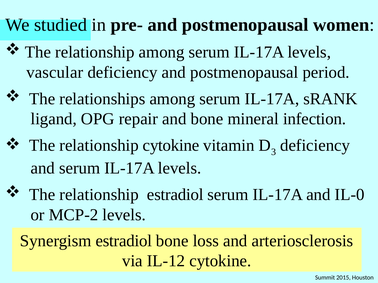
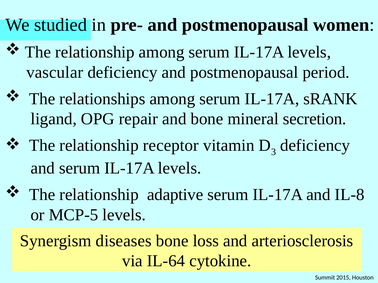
infection: infection -> secretion (315, 119)
relationship cytokine: cytokine -> receptor (171, 146)
relationship estradiol: estradiol -> adaptive (175, 195)
IL-0: IL-0 -> IL-8 (350, 195)
MCP-2: MCP-2 -> MCP-5 (74, 215)
Synergism estradiol: estradiol -> diseases (124, 241)
IL-12: IL-12 -> IL-64 (166, 261)
